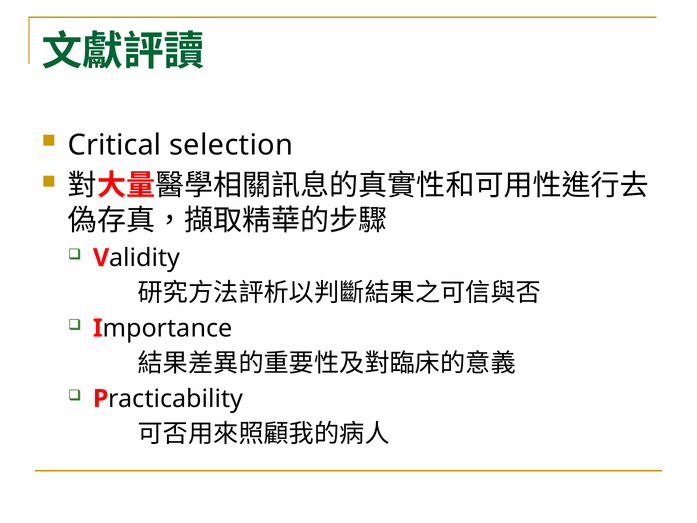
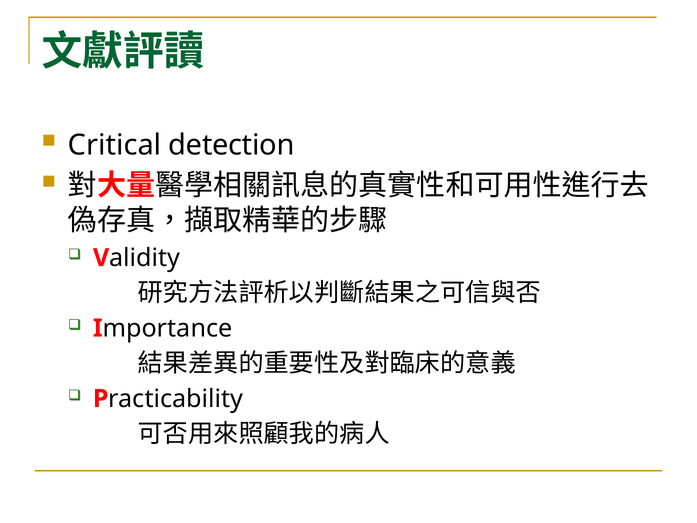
selection: selection -> detection (231, 145)
